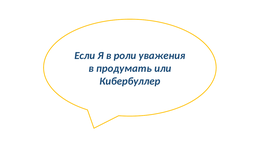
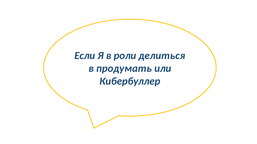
уважения: уважения -> делиться (162, 56)
